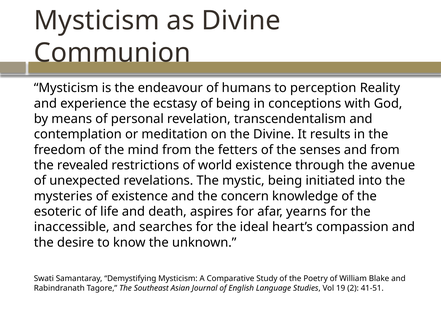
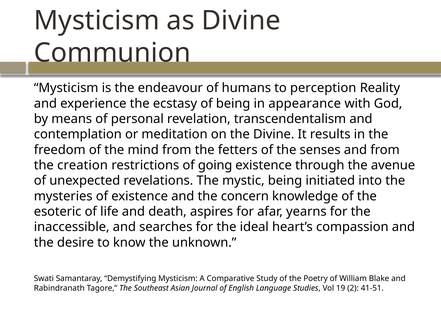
conceptions: conceptions -> appearance (305, 103)
revealed: revealed -> creation (83, 165)
world: world -> going (215, 165)
